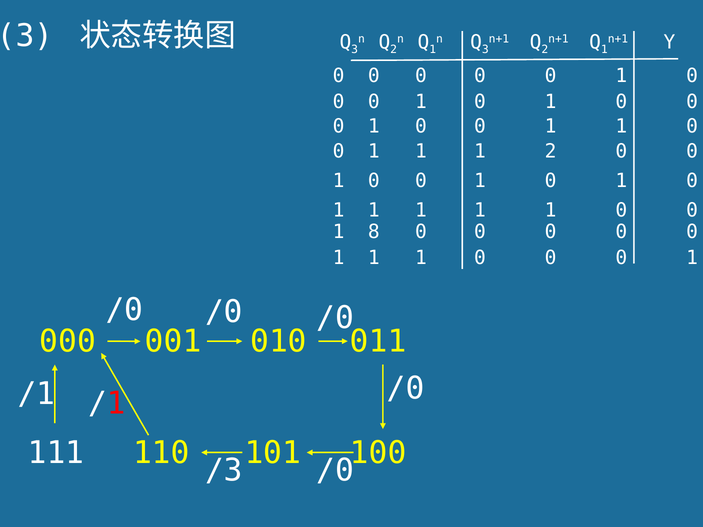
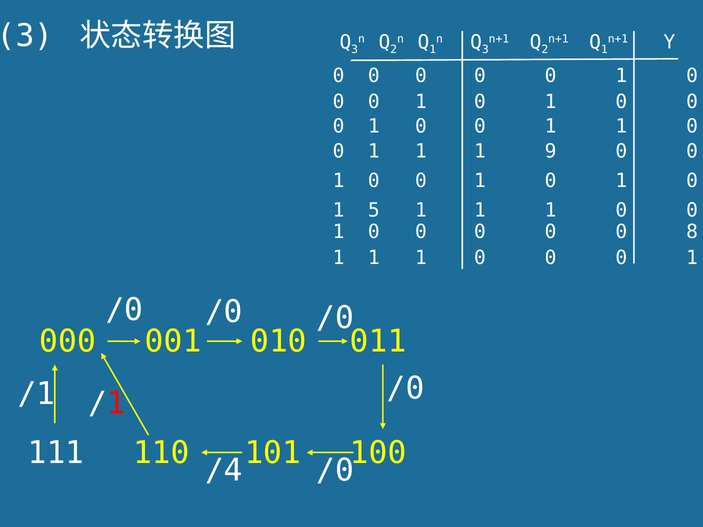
1 2: 2 -> 9 (551, 151)
1: 1 -> 5 (374, 210)
8: 8 -> 0 (374, 232)
0: 0 -> 8 (692, 232)
/3: /3 -> /4 (224, 470)
